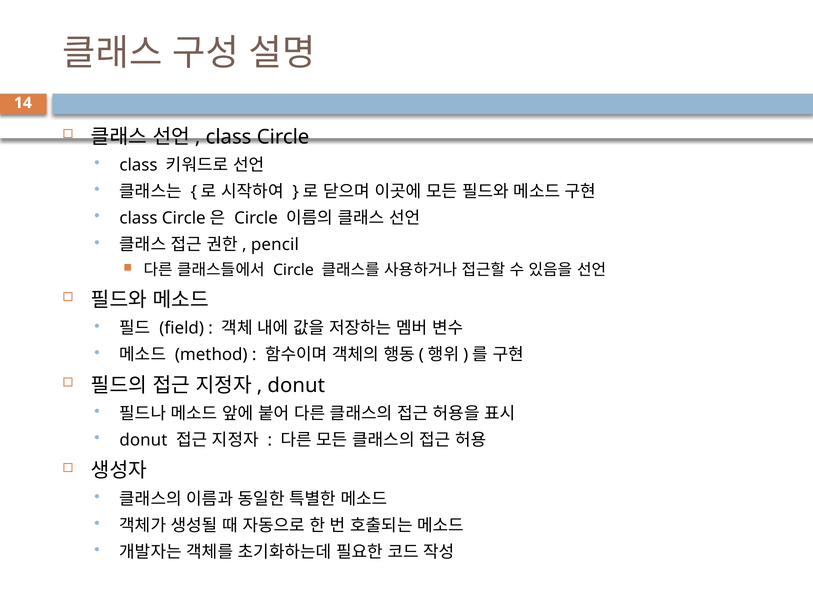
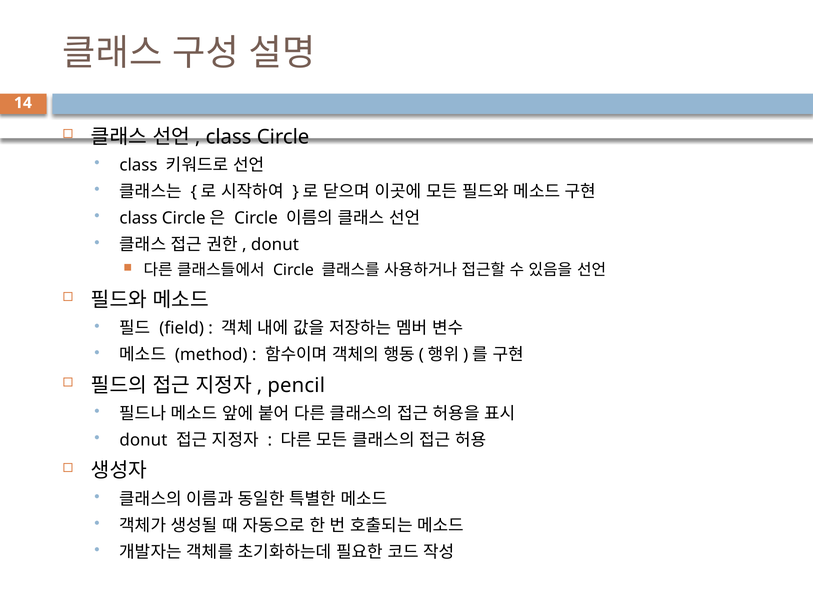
pencil: pencil -> donut (275, 245)
donut: donut -> pencil (296, 385)
